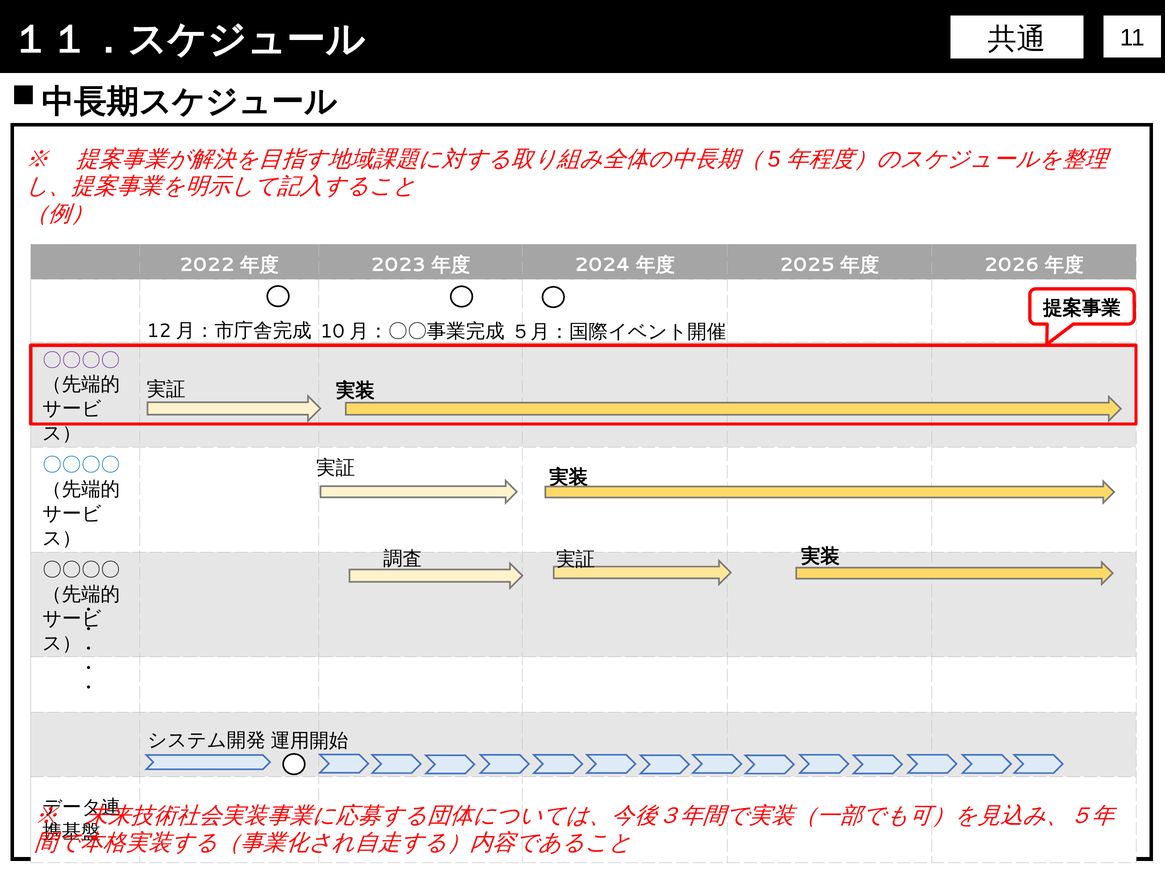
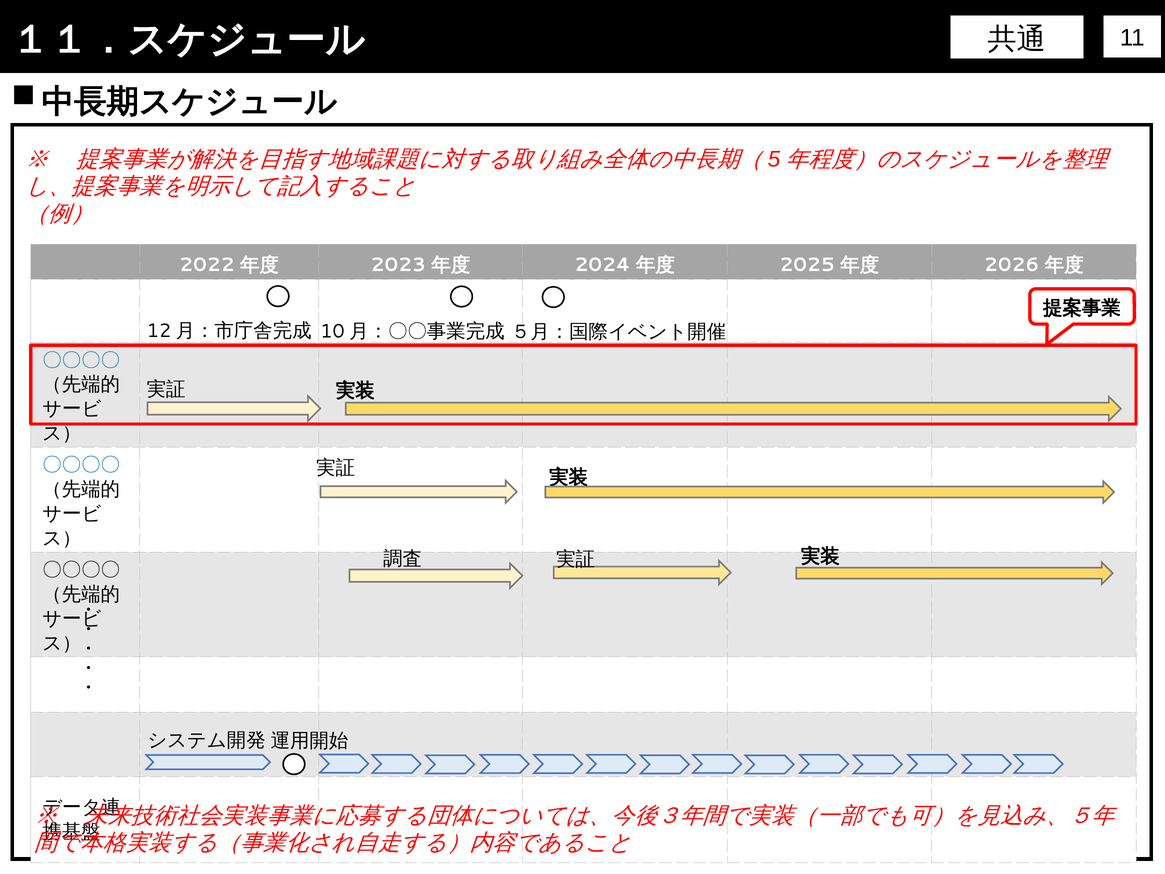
〇〇〇〇 colour: purple -> blue (81, 360)
